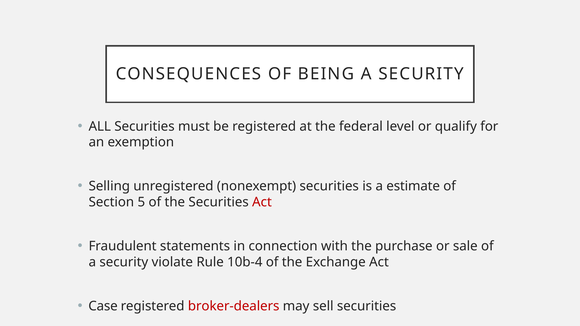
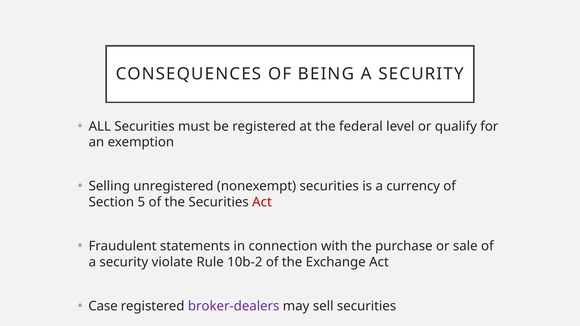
estimate: estimate -> currency (413, 186)
10b-4: 10b-4 -> 10b-2 (245, 262)
broker-dealers colour: red -> purple (234, 306)
